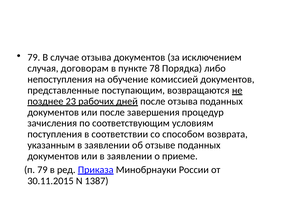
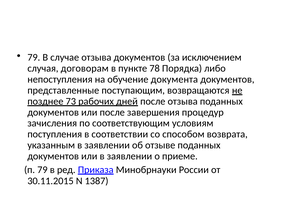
комиссией: комиссией -> документа (174, 79)
23: 23 -> 73 (71, 101)
